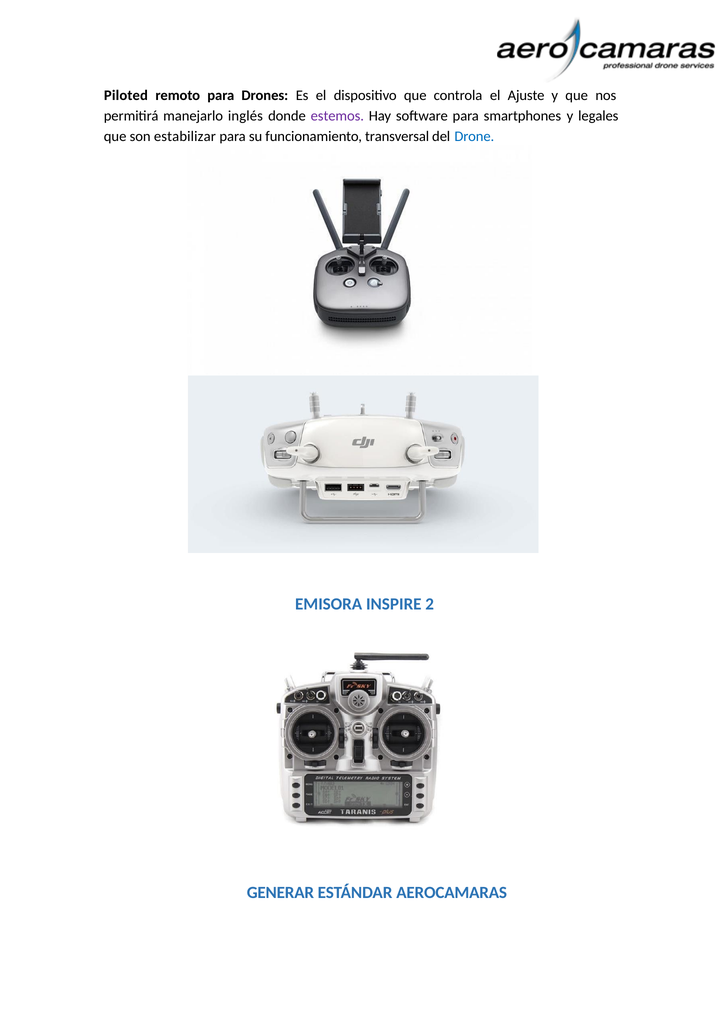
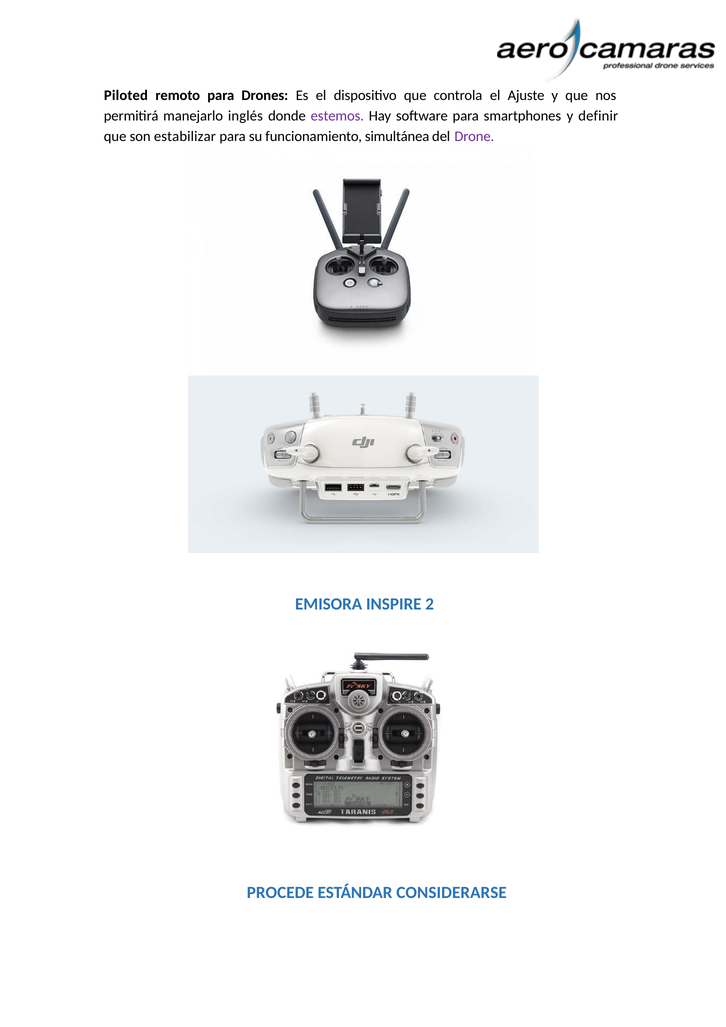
legales: legales -> definir (598, 116)
transversal: transversal -> simultánea (397, 136)
Drone colour: blue -> purple (474, 136)
GENERAR: GENERAR -> PROCEDE (280, 893)
AEROCAMARAS: AEROCAMARAS -> CONSIDERARSE (452, 893)
